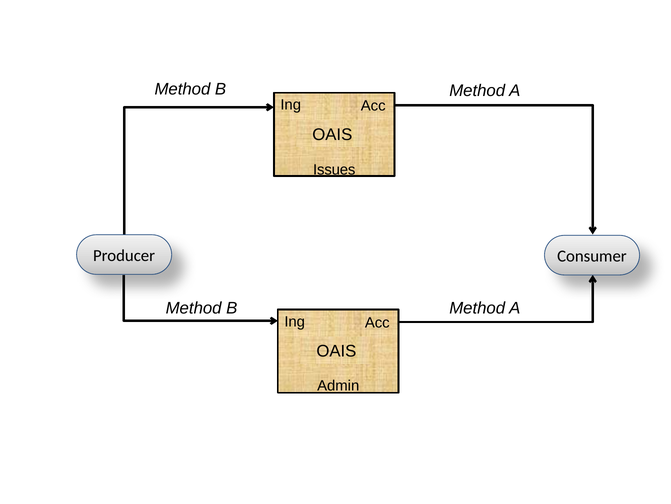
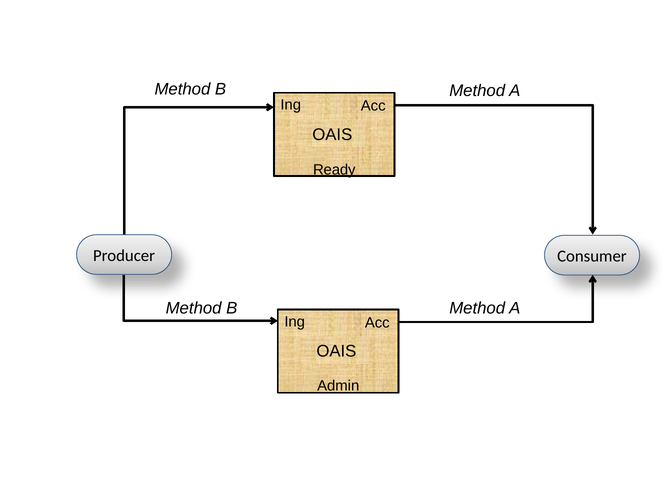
Issues: Issues -> Ready (334, 169)
